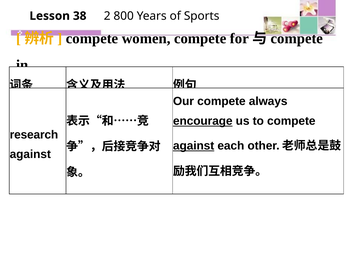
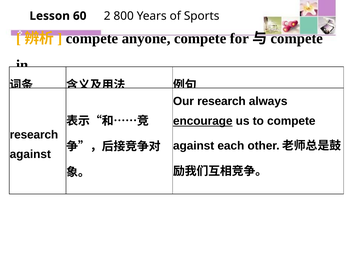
38: 38 -> 60 (80, 16)
women: women -> anyone (146, 39)
Our compete: compete -> research (221, 101)
against underline: present -> none (194, 146)
